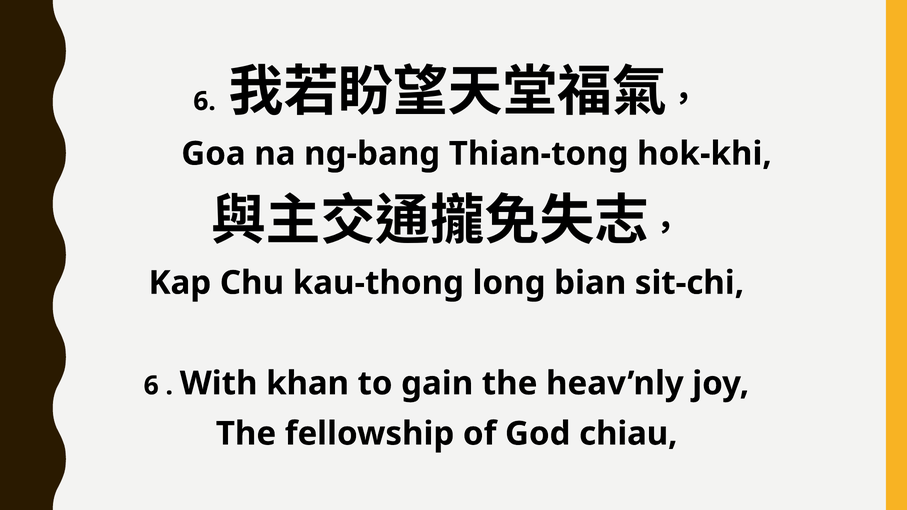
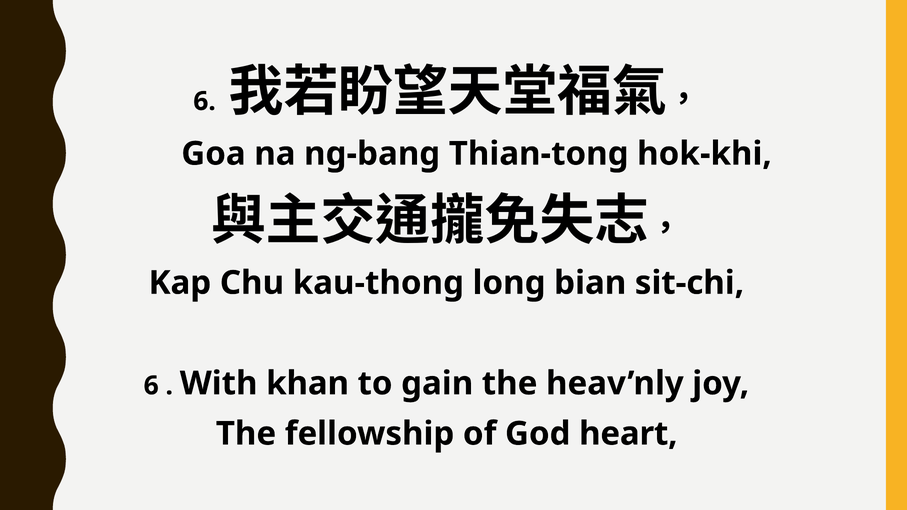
chiau: chiau -> heart (628, 434)
